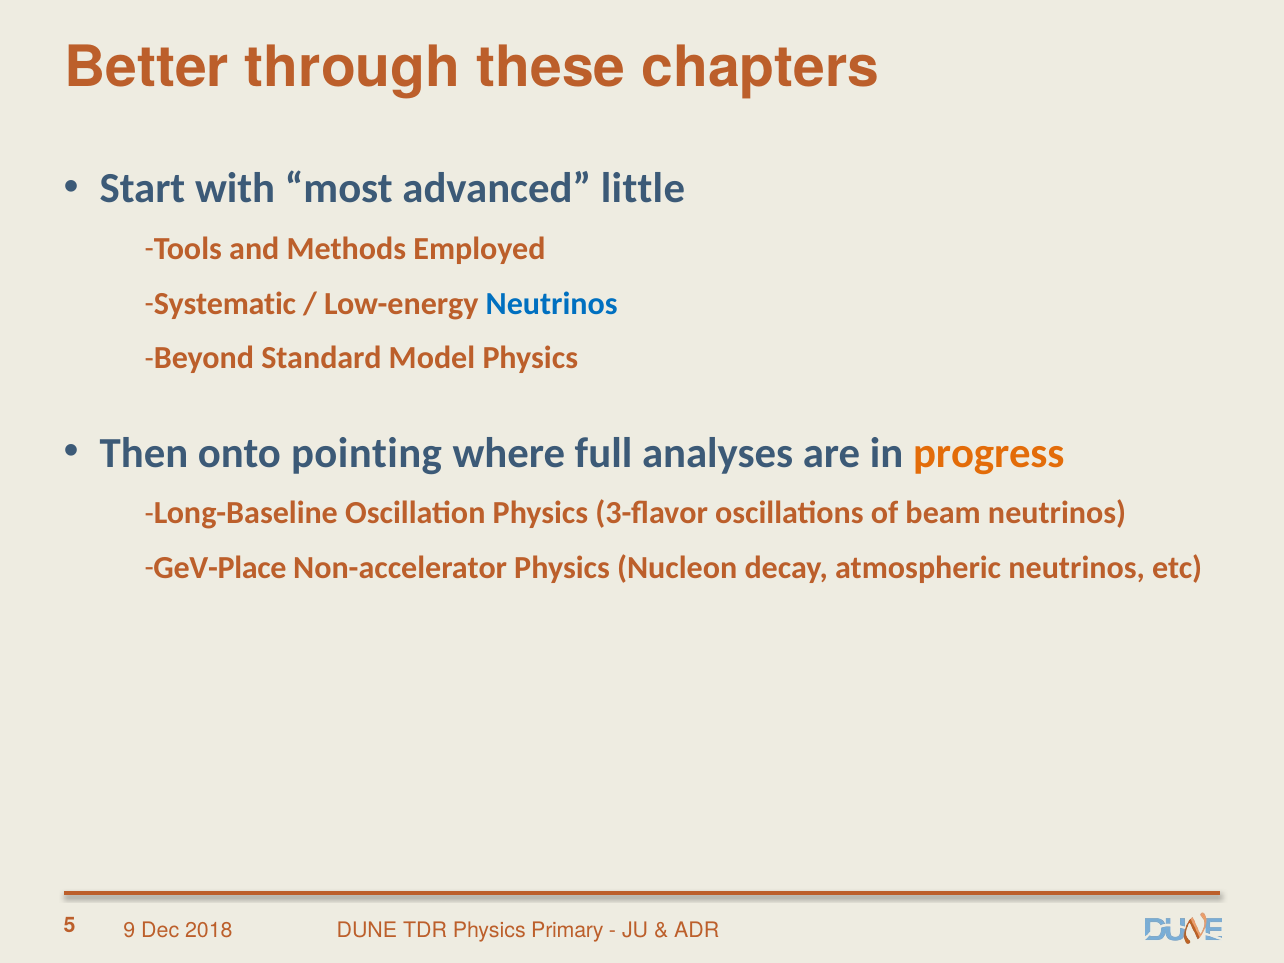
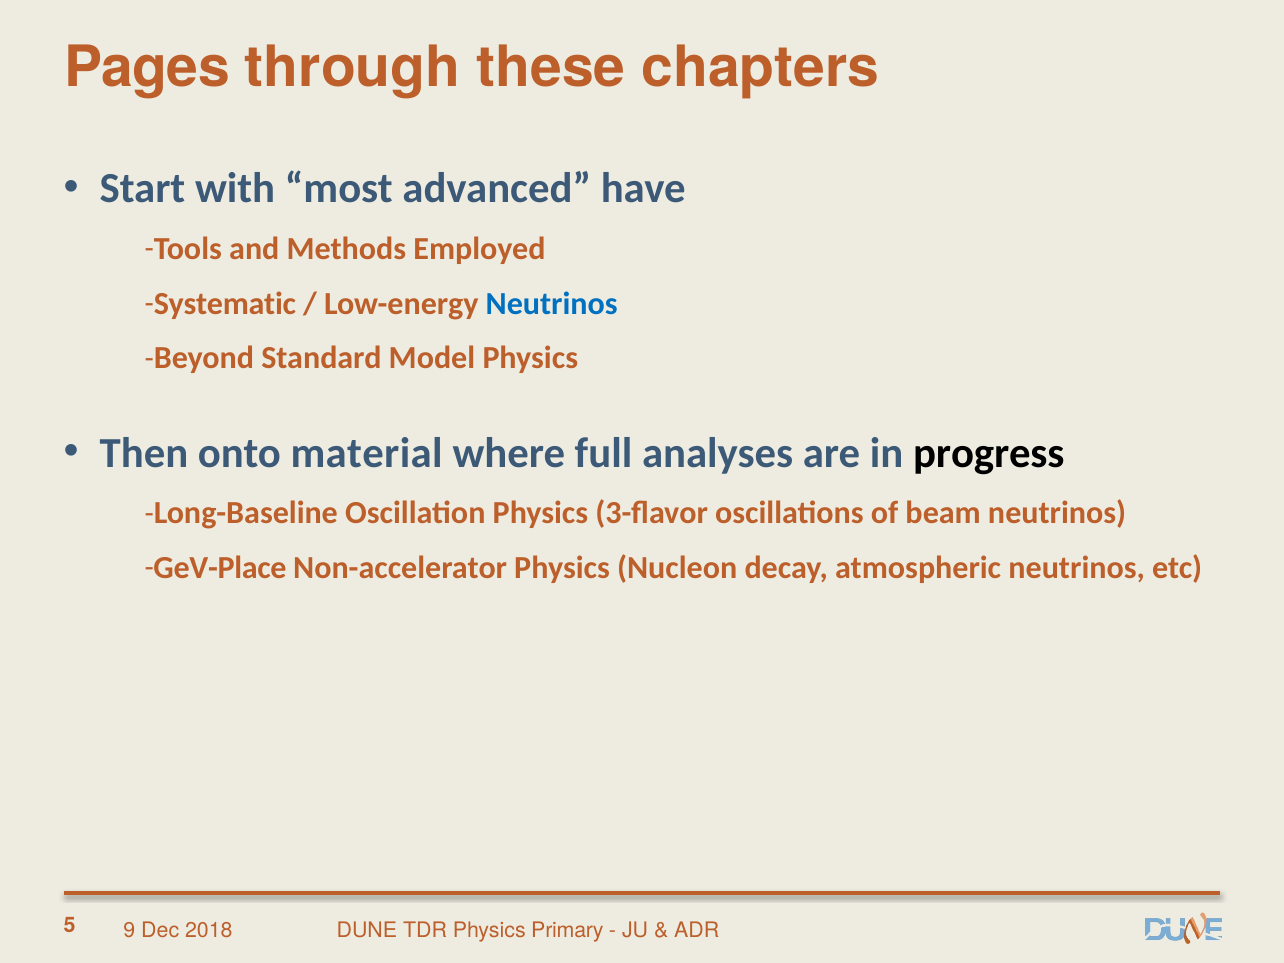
Better: Better -> Pages (147, 68)
little: little -> have (643, 189)
pointing: pointing -> material (367, 453)
progress colour: orange -> black (989, 453)
